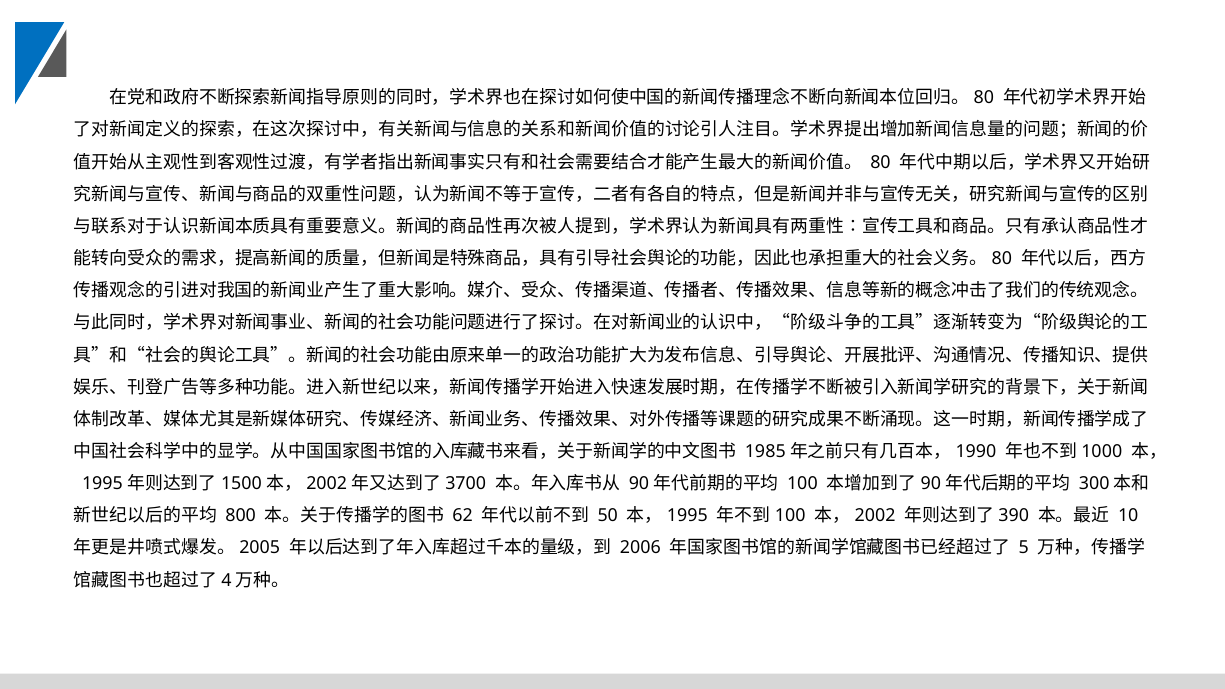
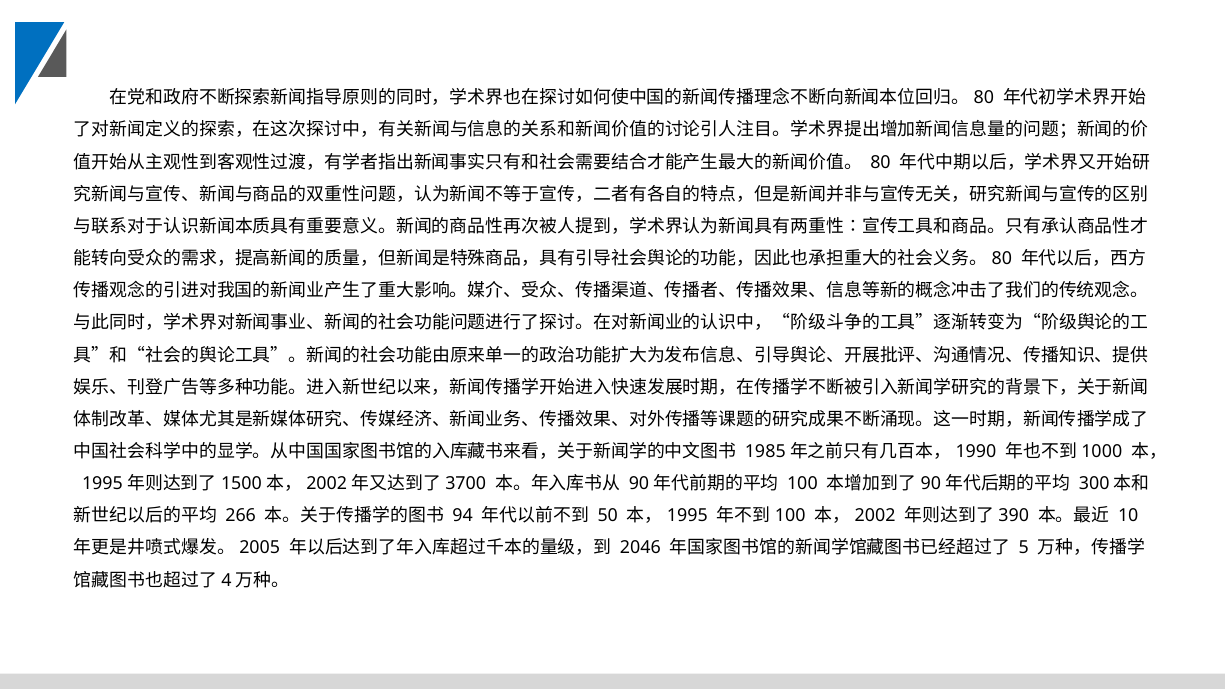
800: 800 -> 266 (241, 516)
62: 62 -> 94 (463, 516)
2006: 2006 -> 2046 (640, 548)
